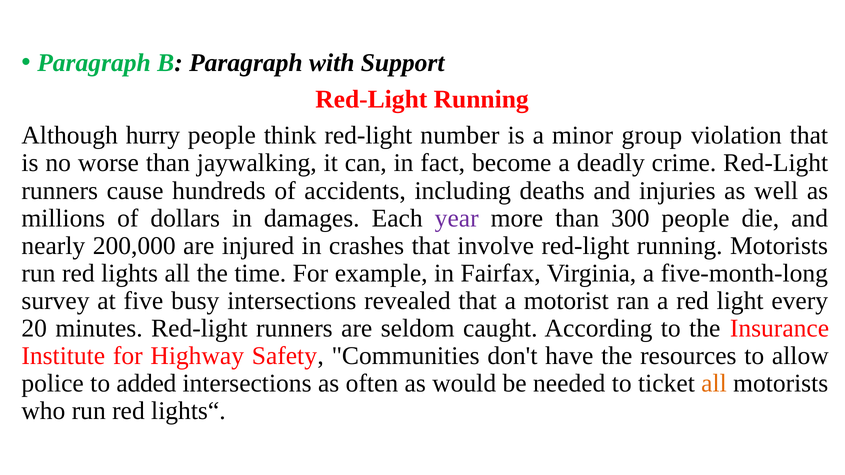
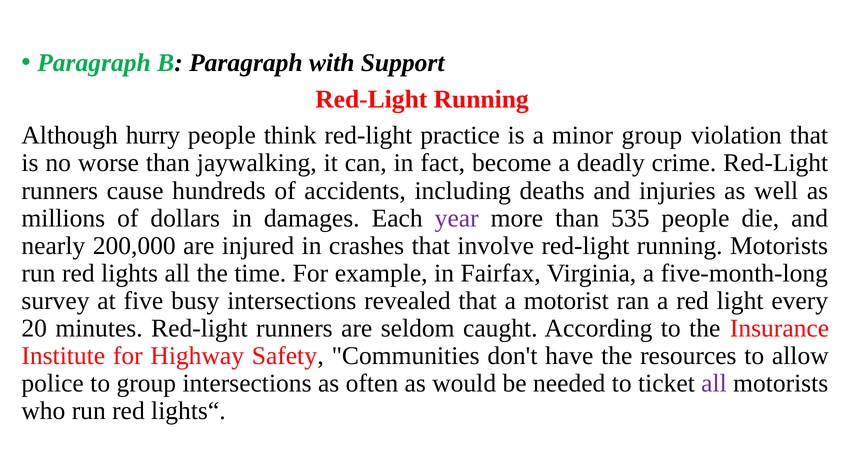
number: number -> practice (460, 136)
300: 300 -> 535 (630, 218)
to added: added -> group (146, 384)
all colour: orange -> purple (714, 384)
